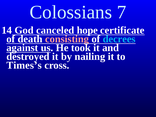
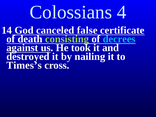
7: 7 -> 4 (122, 12)
hope: hope -> false (87, 30)
consisting colour: pink -> light green (67, 39)
